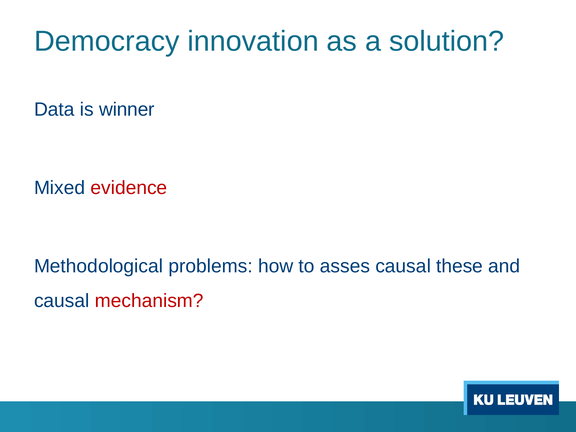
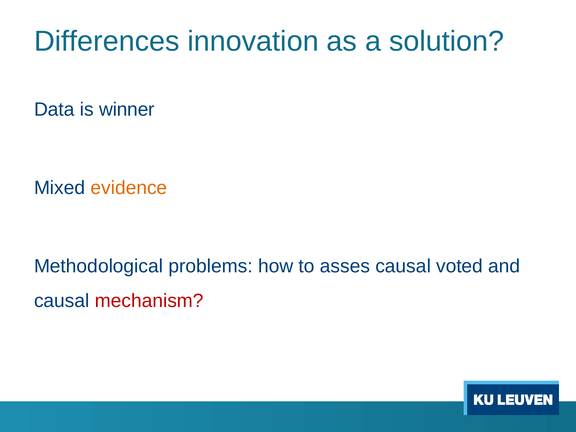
Democracy: Democracy -> Differences (107, 41)
evidence colour: red -> orange (129, 188)
these: these -> voted (460, 266)
